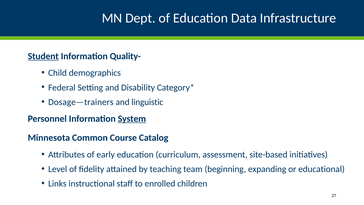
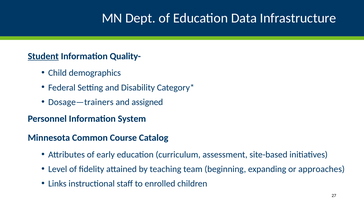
linguistic: linguistic -> assigned (147, 102)
System underline: present -> none (132, 119)
educational: educational -> approaches (322, 169)
